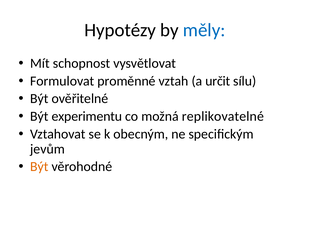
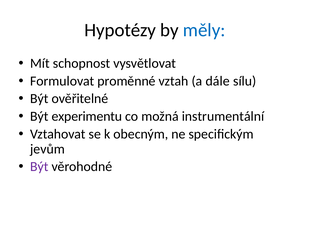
určit: určit -> dále (218, 81)
replikovatelné: replikovatelné -> instrumentální (223, 116)
Být colour: orange -> purple (39, 166)
